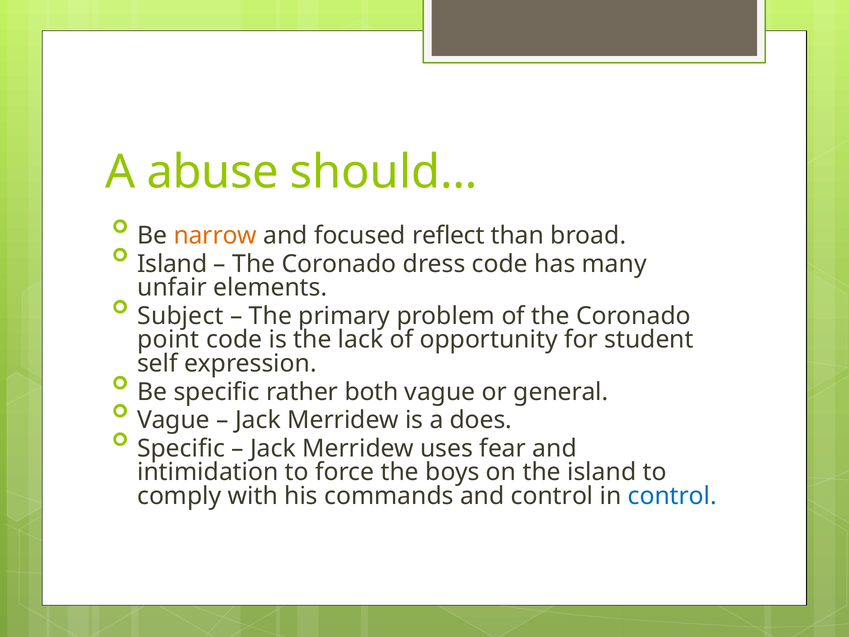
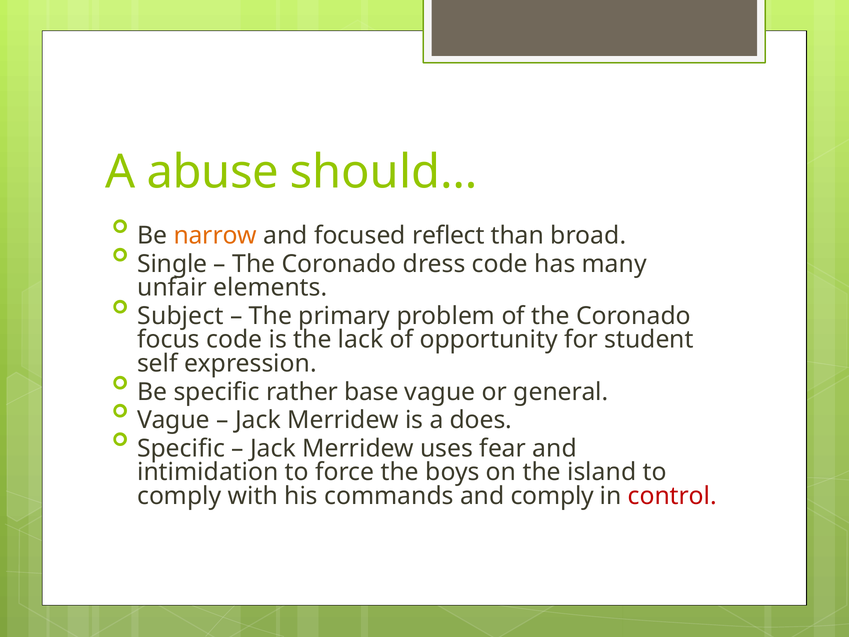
Island: Island -> Single (172, 264)
point: point -> focus (169, 340)
both: both -> base (371, 392)
and control: control -> comply (552, 496)
control colour: blue -> red (672, 496)
